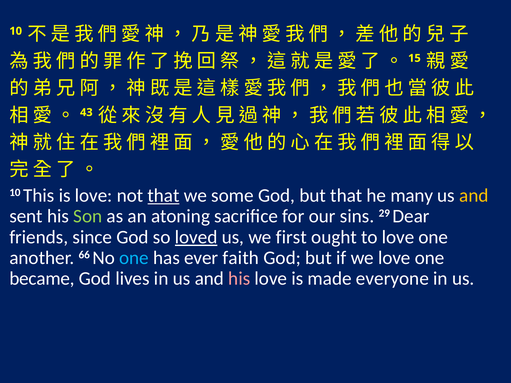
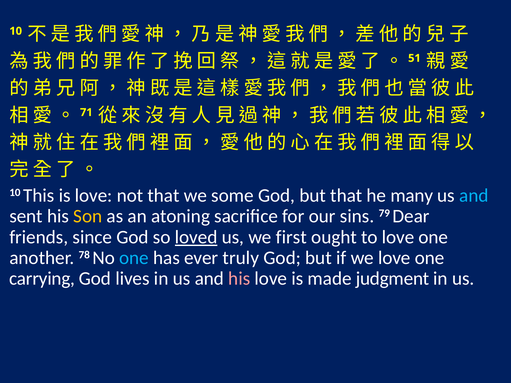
15: 15 -> 51 (414, 58)
43: 43 -> 71 (86, 112)
that underline: present -> none (164, 196)
and colour: yellow -> light blue (474, 196)
Son colour: light green -> yellow (88, 216)
29: 29 -> 79 (384, 213)
66: 66 -> 78 (84, 255)
faith: faith -> truly (241, 258)
became: became -> carrying (42, 279)
everyone: everyone -> judgment (393, 279)
